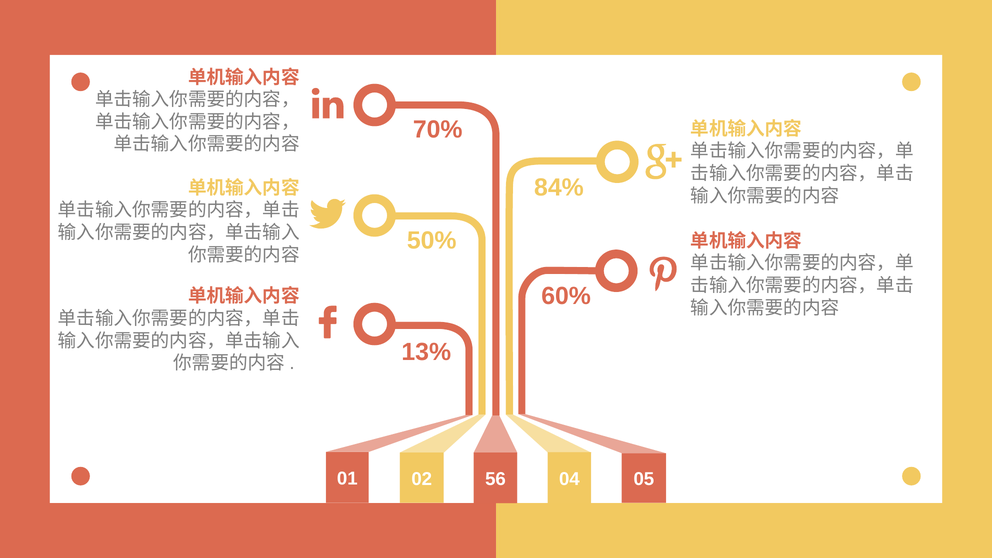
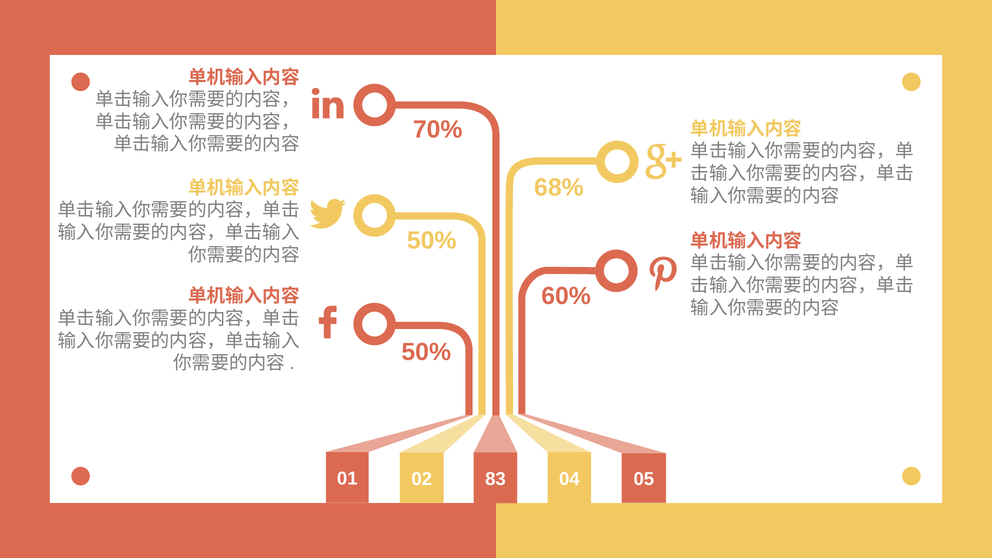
84%: 84% -> 68% (559, 188)
13%: 13% -> 50% (426, 352)
56: 56 -> 83 (495, 479)
